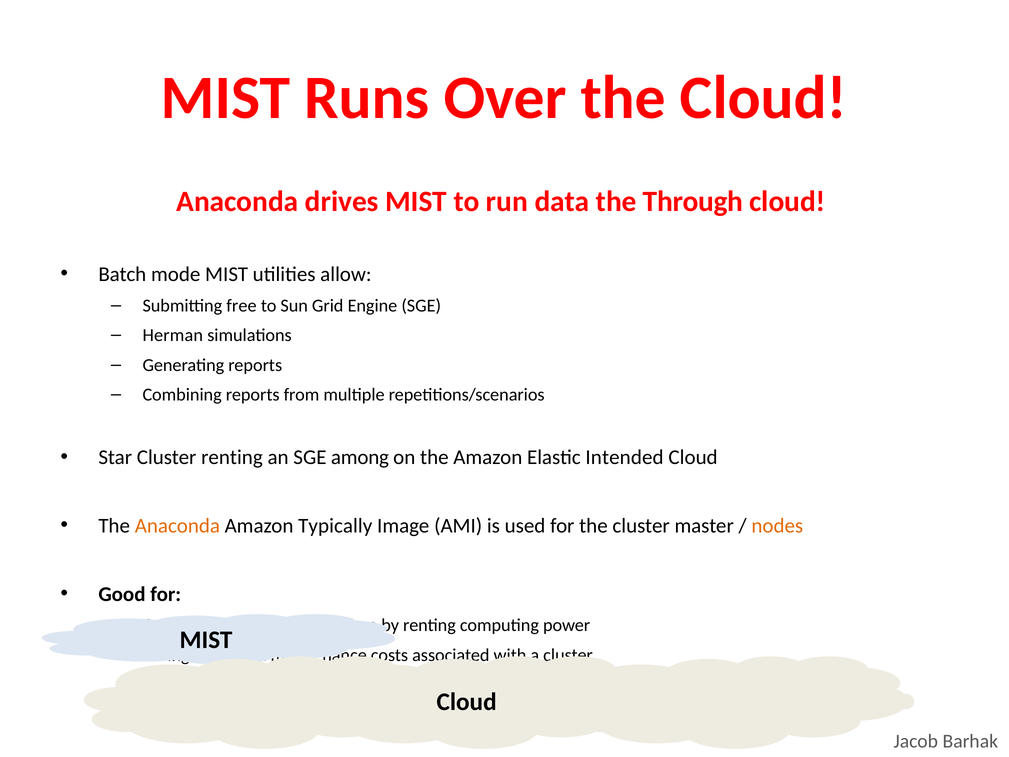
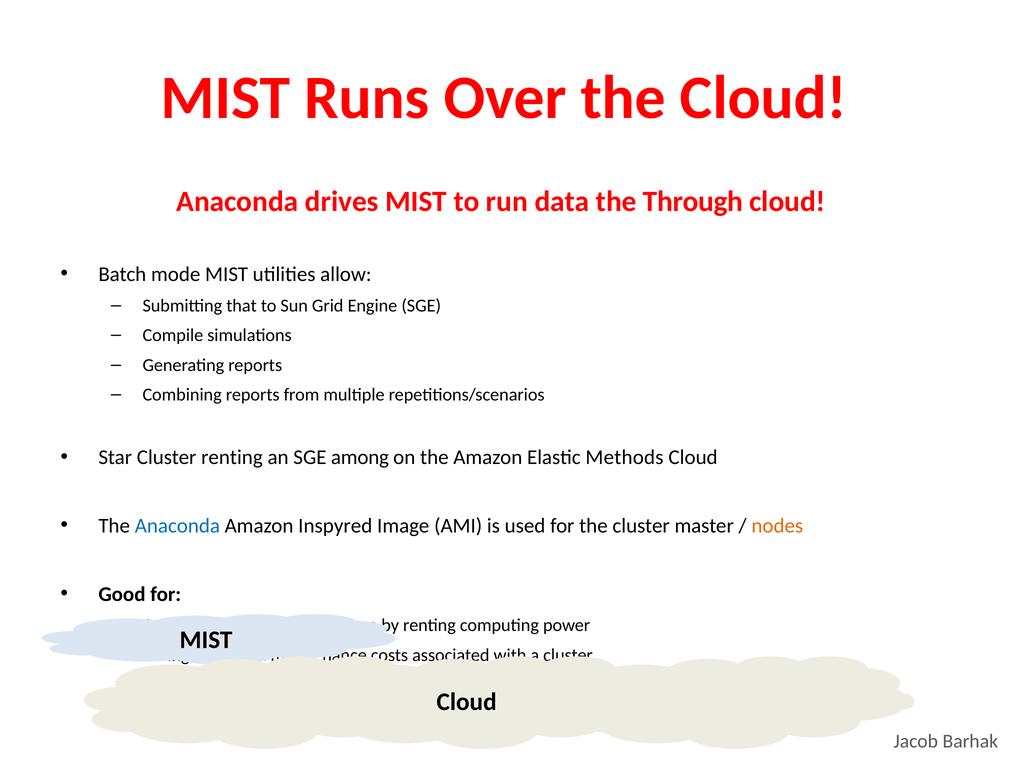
free: free -> that (242, 305)
Herman: Herman -> Compile (173, 335)
Intended: Intended -> Methods (625, 457)
Anaconda colour: orange -> blue (177, 526)
Typically: Typically -> Inspyred (335, 526)
